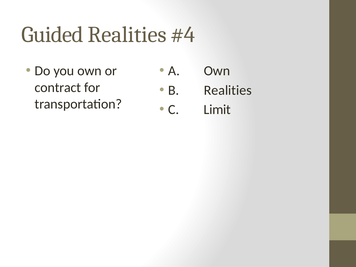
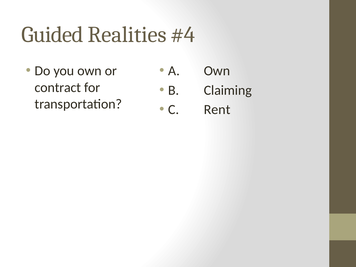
B Realities: Realities -> Claiming (228, 90)
Limit: Limit -> Rent (217, 110)
